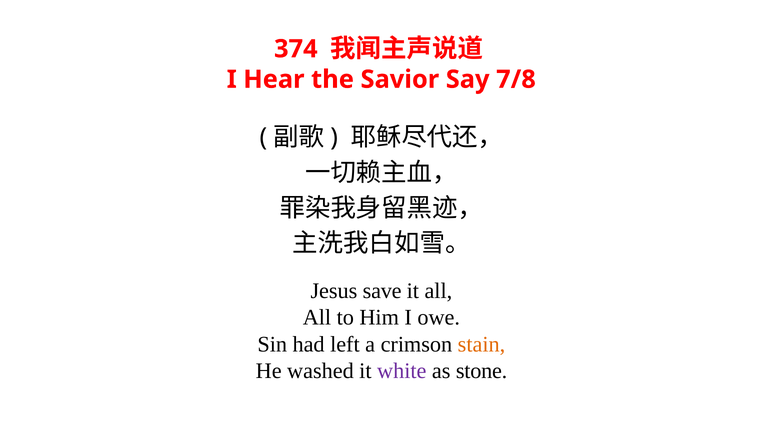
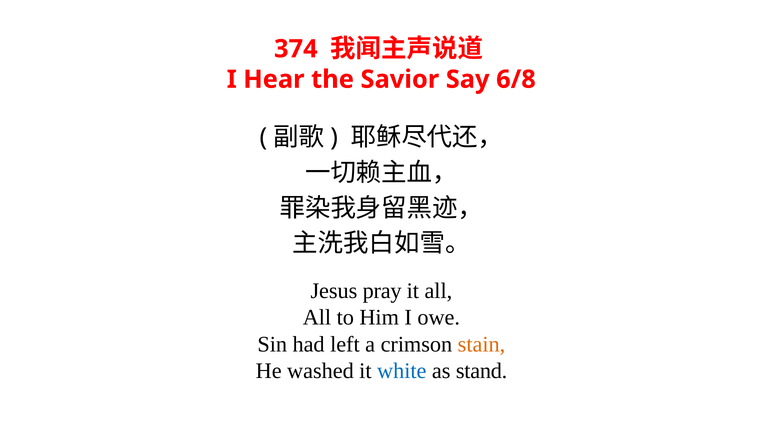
7/8: 7/8 -> 6/8 (516, 79)
save: save -> pray (382, 291)
white colour: purple -> blue (402, 371)
stone: stone -> stand (482, 371)
